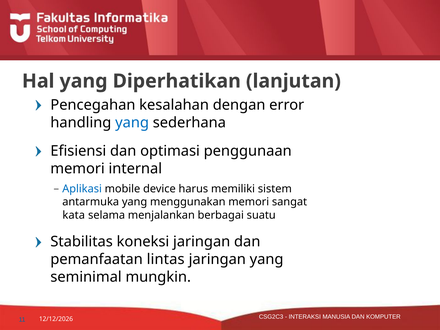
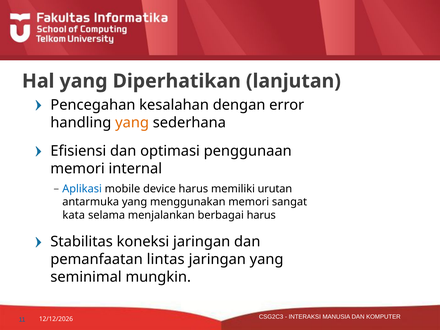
yang colour: blue -> orange (132, 123)
sistem: sistem -> urutan (275, 189)
berbagai suatu: suatu -> harus (261, 215)
